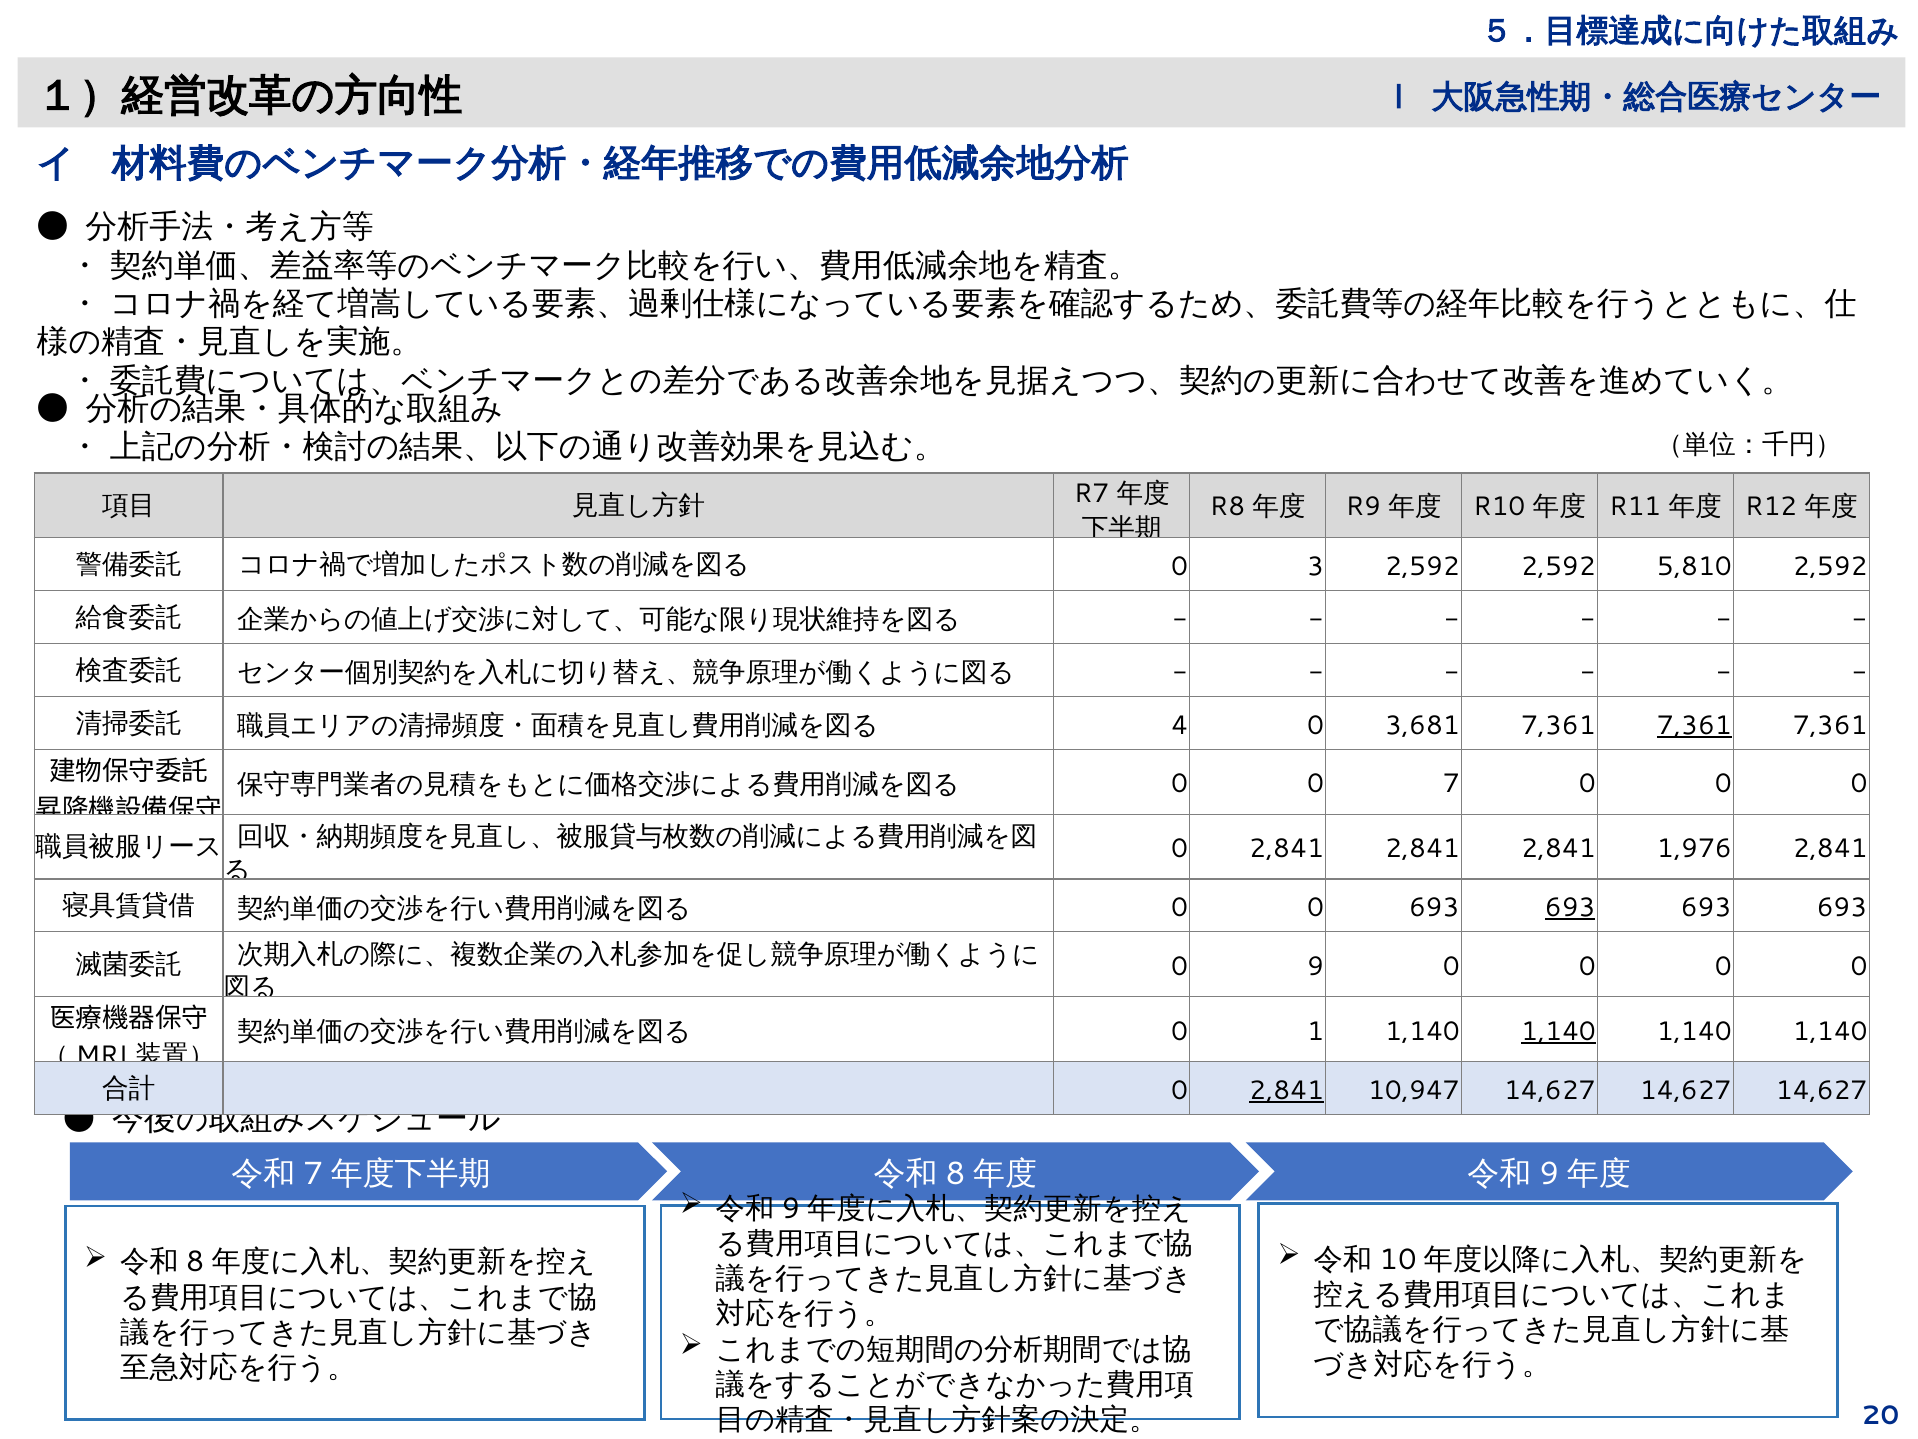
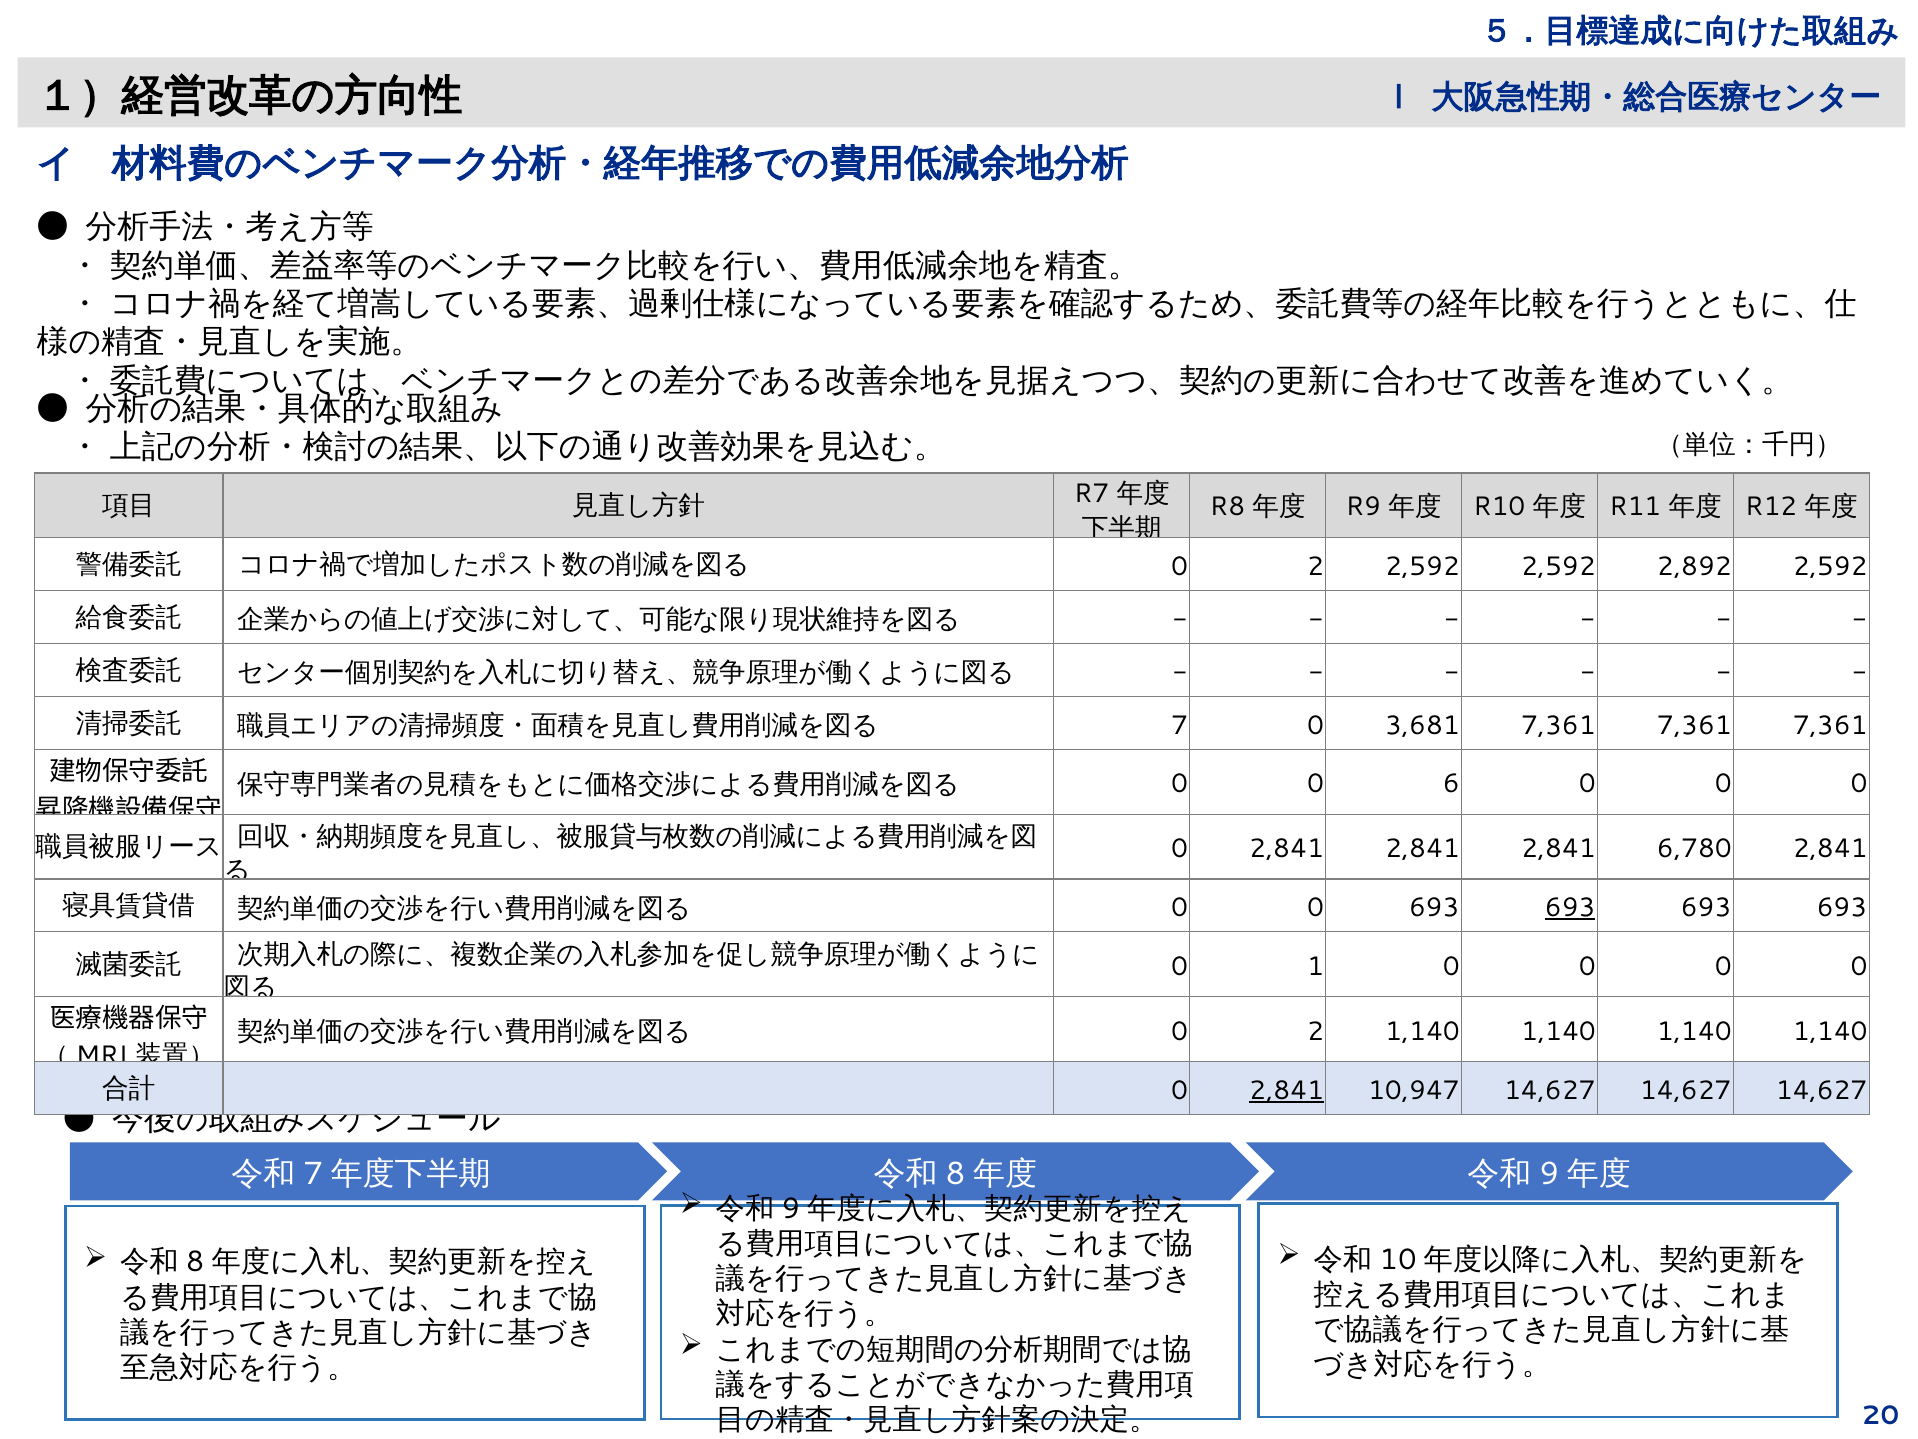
3: 3 -> 2 (1315, 566)
5,810: 5,810 -> 2,892 (1694, 566)
4: 4 -> 7 (1180, 725)
7,361 underline: present -> none (1694, 725)
7: 7 -> 6 (1451, 784)
1,976: 1,976 -> 6,780 (1694, 849)
9: 9 -> 1 (1315, 966)
1: 1 -> 2 (1315, 1031)
1,140 underline: present -> none (1558, 1031)
